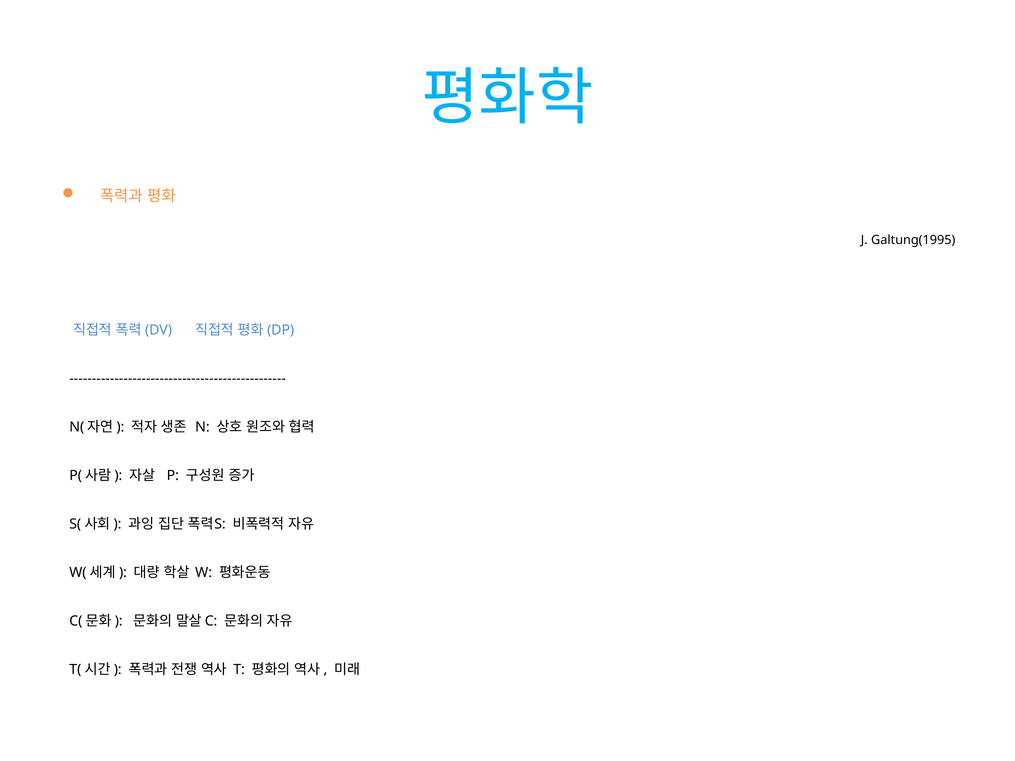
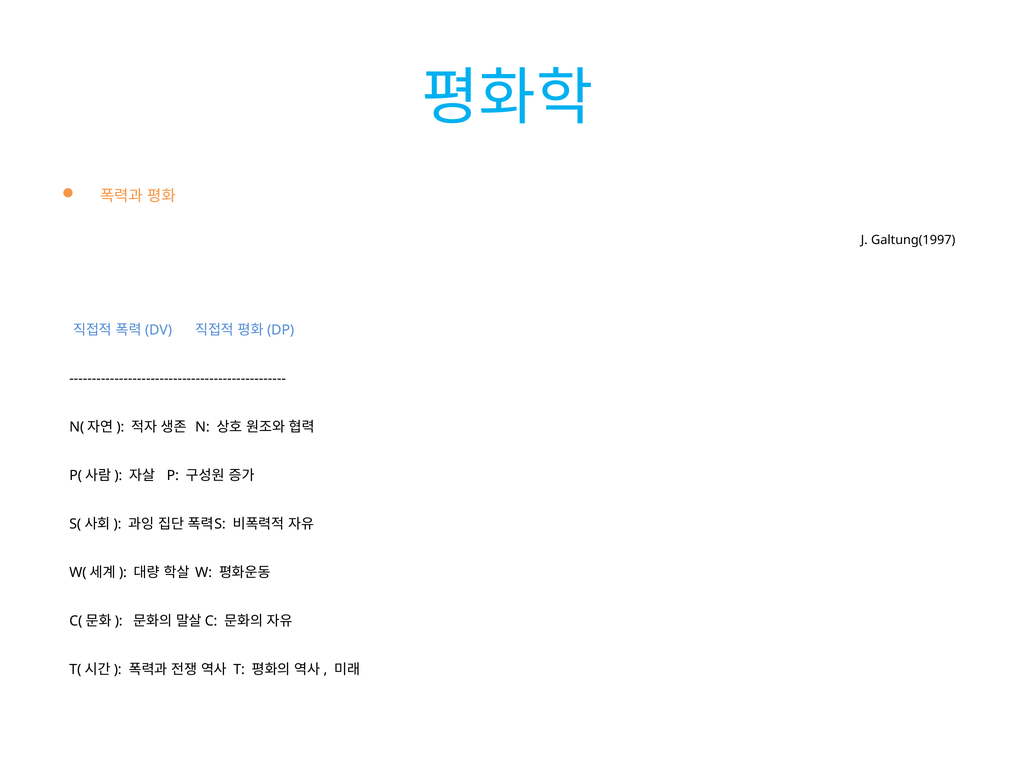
Galtung(1995: Galtung(1995 -> Galtung(1997 (913, 240)
